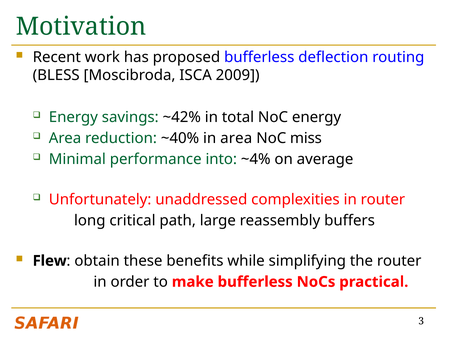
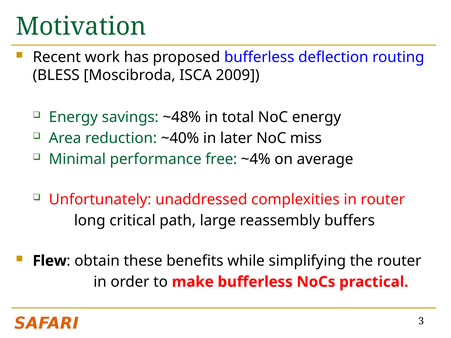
~42%: ~42% -> ~48% (182, 117)
in area: area -> later (236, 138)
into: into -> free (221, 159)
